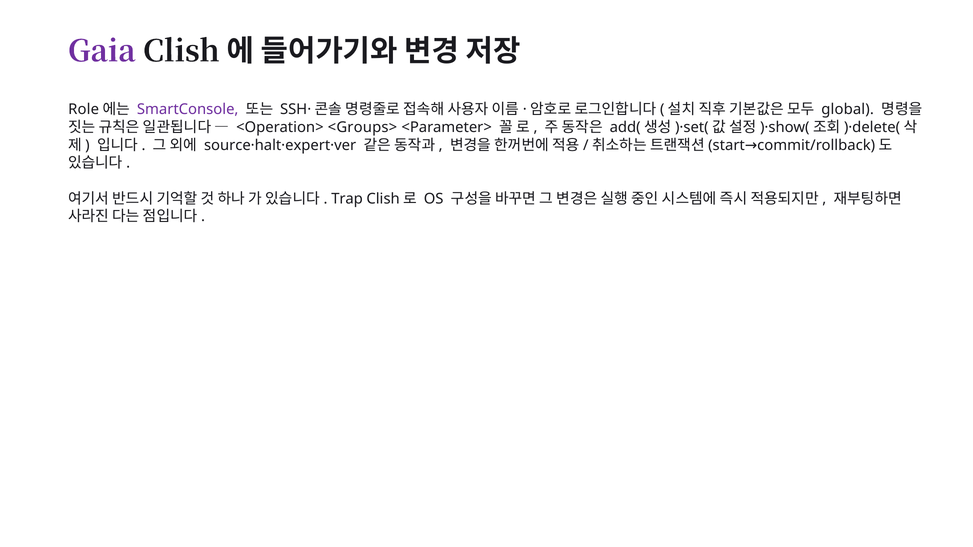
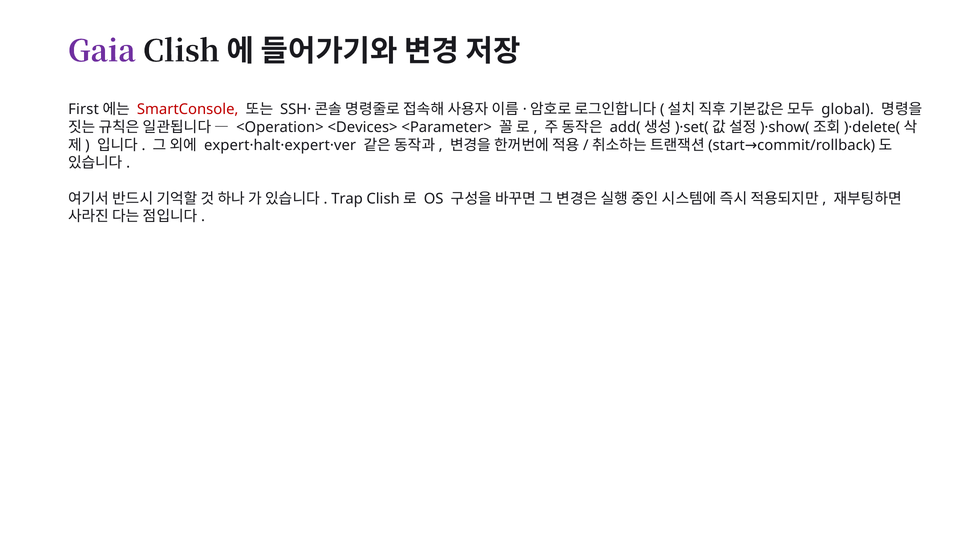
Role: Role -> First (84, 110)
SmartConsole colour: purple -> red (188, 110)
<Groups>: <Groups> -> <Devices> (363, 127)
source·halt·expert·ver: source·halt·expert·ver -> expert·halt·expert·ver (280, 145)
